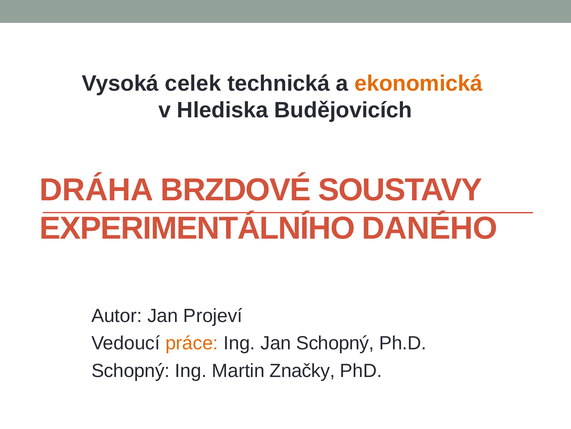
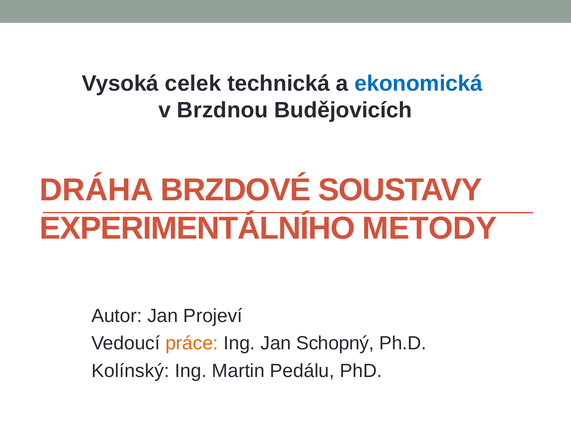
ekonomická colour: orange -> blue (418, 83)
Hlediska: Hlediska -> Brzdnou (222, 110)
DANÉHO: DANÉHO -> METODY (430, 228)
Schopný: Schopný -> Kolínský (130, 370)
Značky: Značky -> Pedálu (302, 370)
